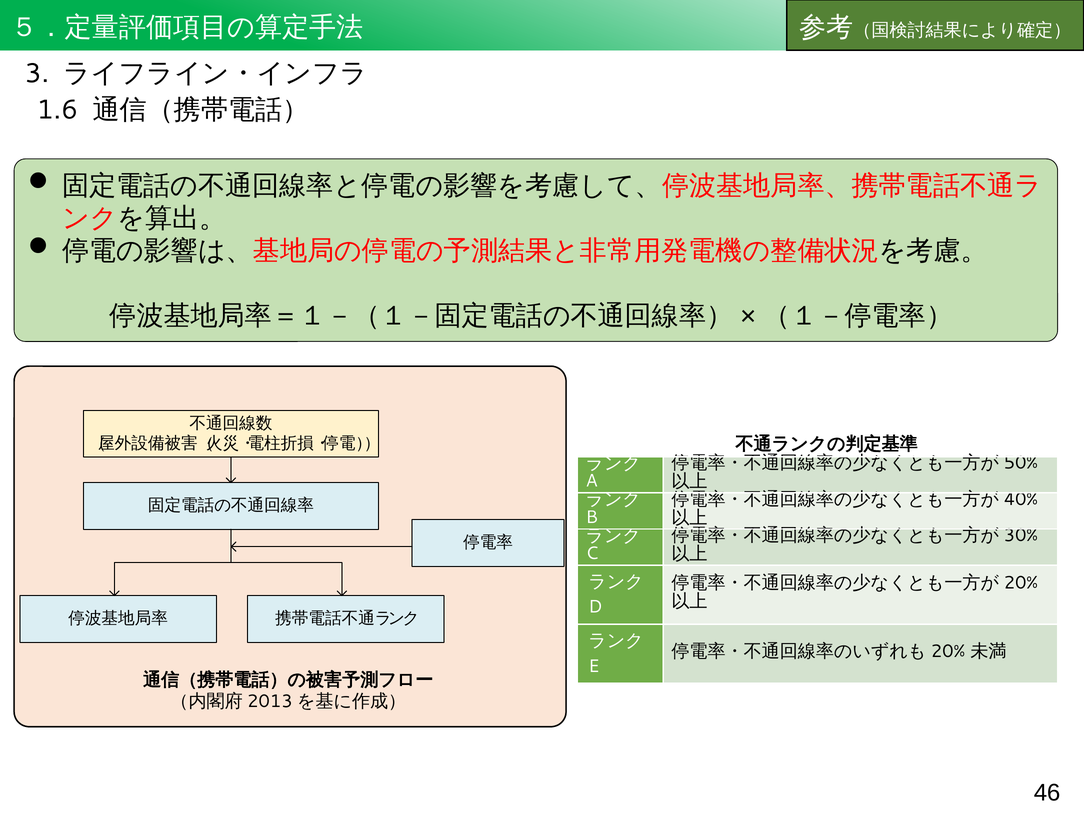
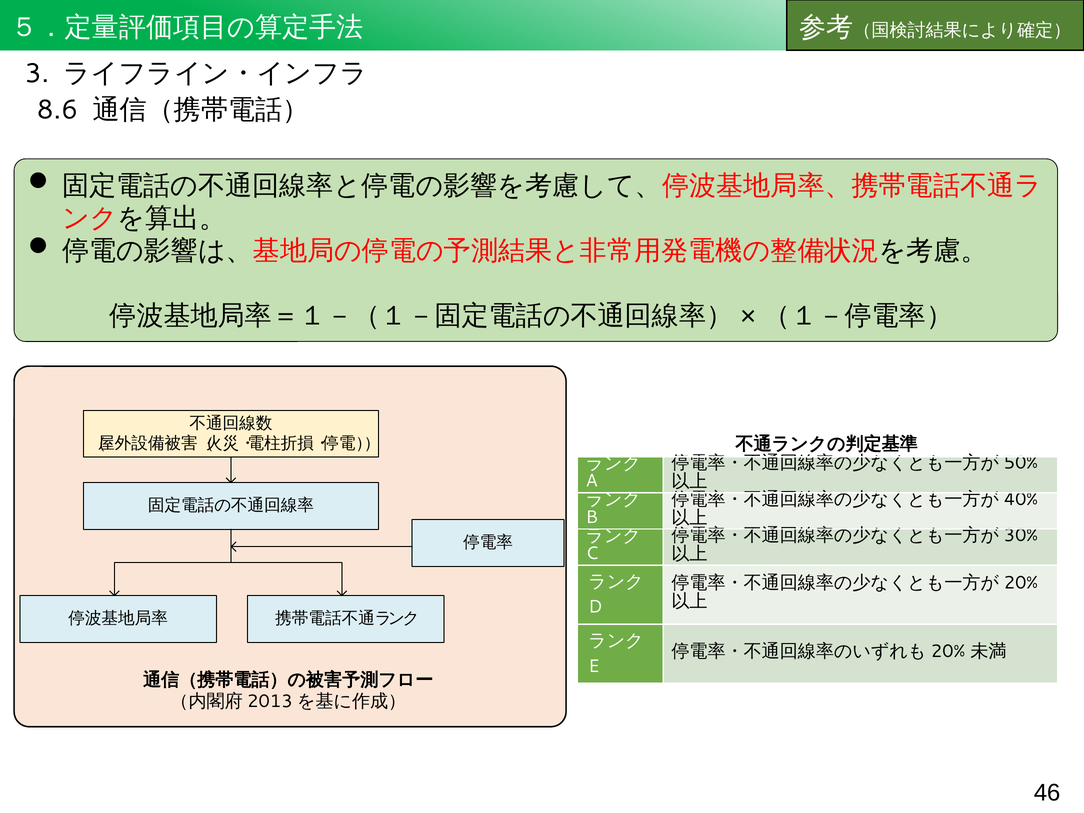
1.6: 1.6 -> 8.6 (58, 110)
